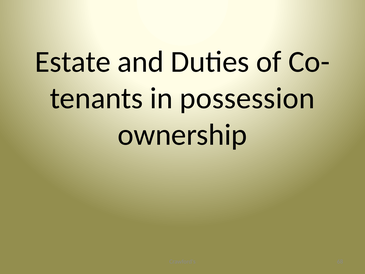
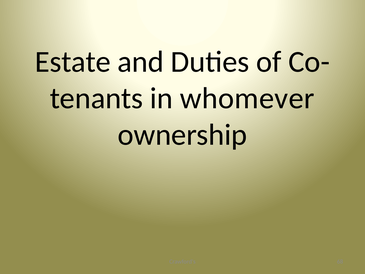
possession: possession -> whomever (247, 98)
